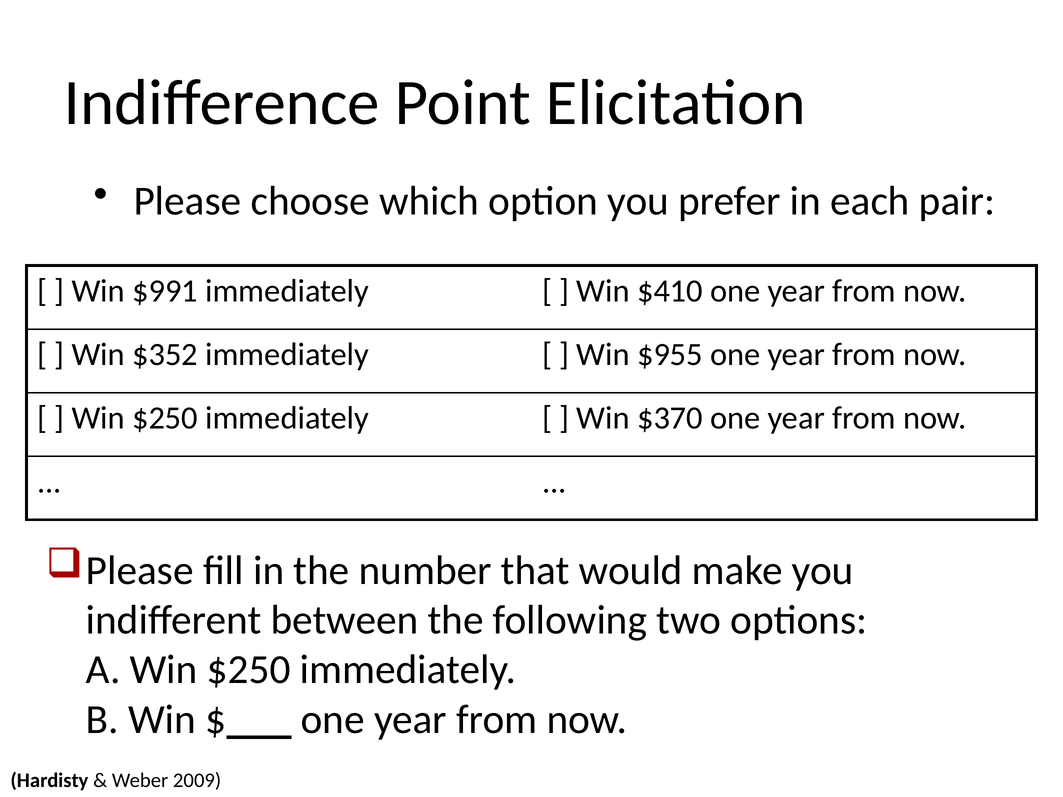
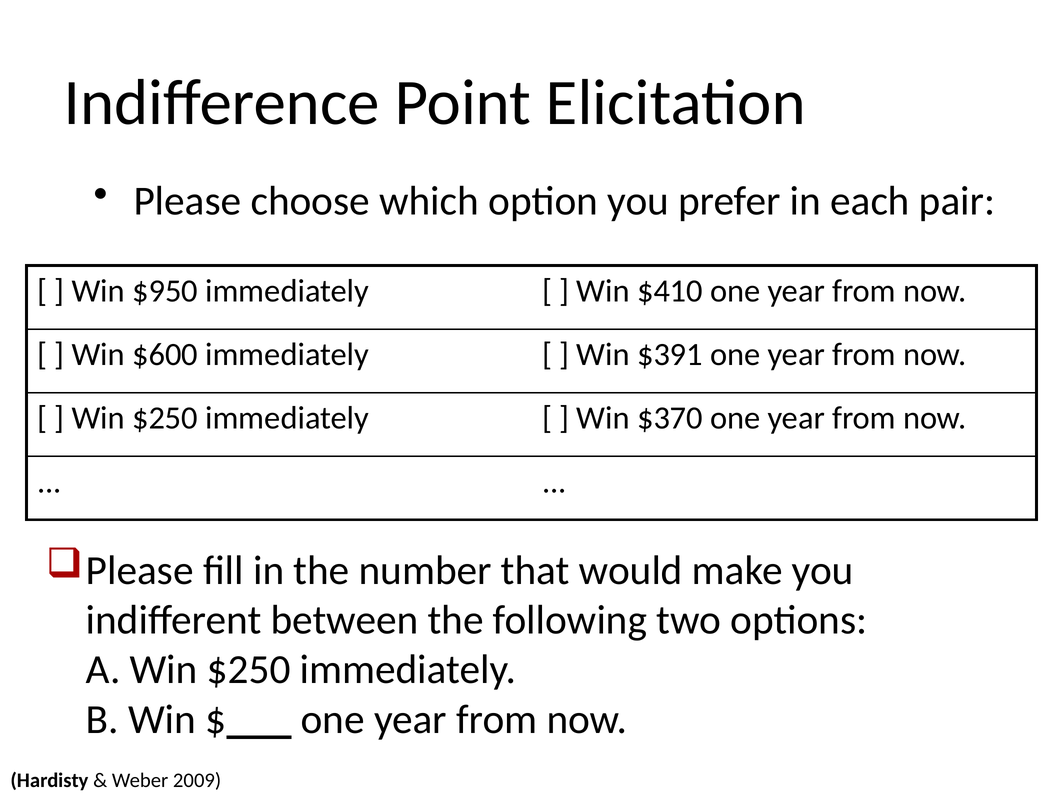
$991: $991 -> $950 (165, 291)
$352: $352 -> $600 (165, 355)
$955: $955 -> $391 (670, 355)
